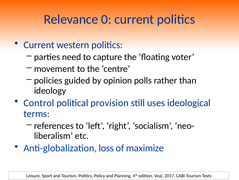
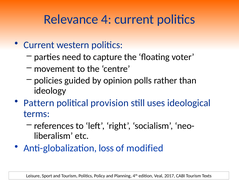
0: 0 -> 4 (106, 19)
Control: Control -> Pattern (39, 103)
maximize: maximize -> modified (145, 148)
